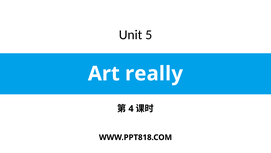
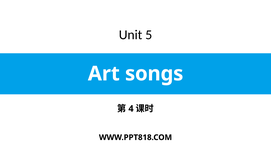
really: really -> songs (154, 73)
